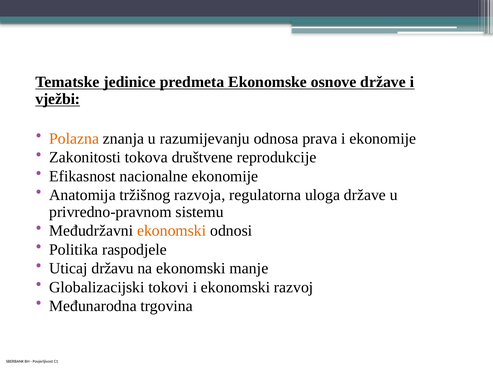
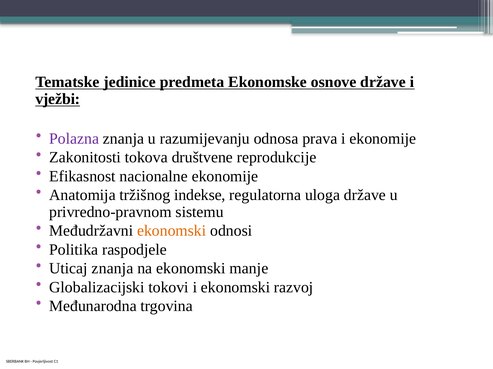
Polazna colour: orange -> purple (74, 139)
razvoja: razvoja -> indekse (200, 195)
Uticaj državu: državu -> znanja (112, 269)
